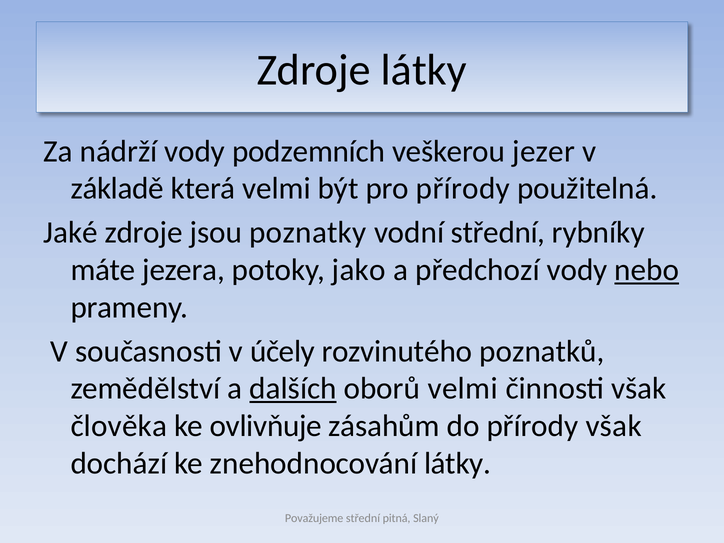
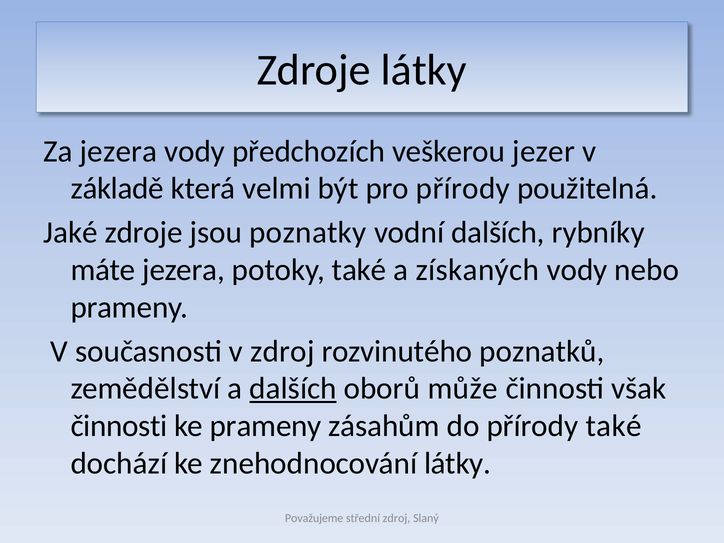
Za nádrží: nádrží -> jezera (118, 151)
podzemních: podzemních -> předchozích (309, 151)
vodní střední: střední -> dalších (498, 233)
potoky jako: jako -> také (359, 270)
předchozí: předchozí -> získaných (477, 270)
nebo underline: present -> none (647, 270)
v účely: účely -> zdroj (282, 351)
oborů velmi: velmi -> může (463, 389)
člověka: člověka -> činnosti (119, 426)
ke ovlivňuje: ovlivňuje -> prameny (266, 426)
přírody však: však -> také (614, 426)
střední pitná: pitná -> zdroj (397, 518)
